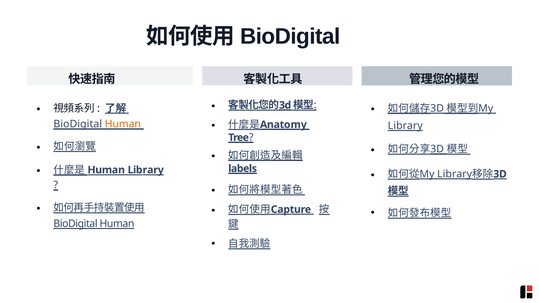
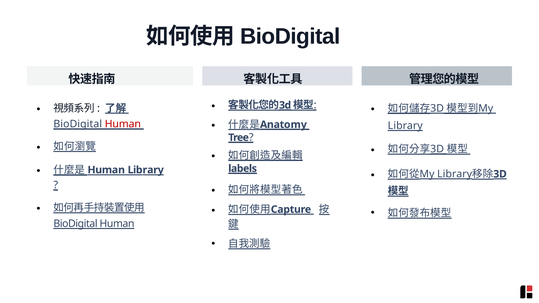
Human colour: orange -> red (123, 124)
